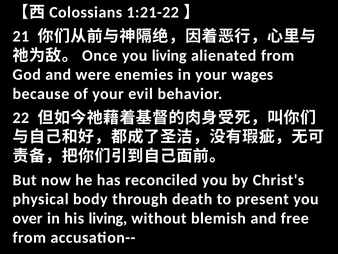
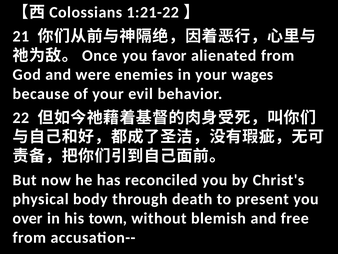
you living: living -> favor (169, 55)
his living: living -> town (108, 218)
